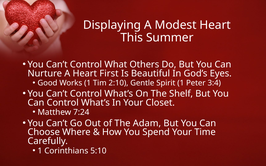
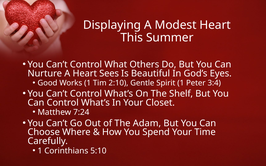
First: First -> Sees (109, 74)
